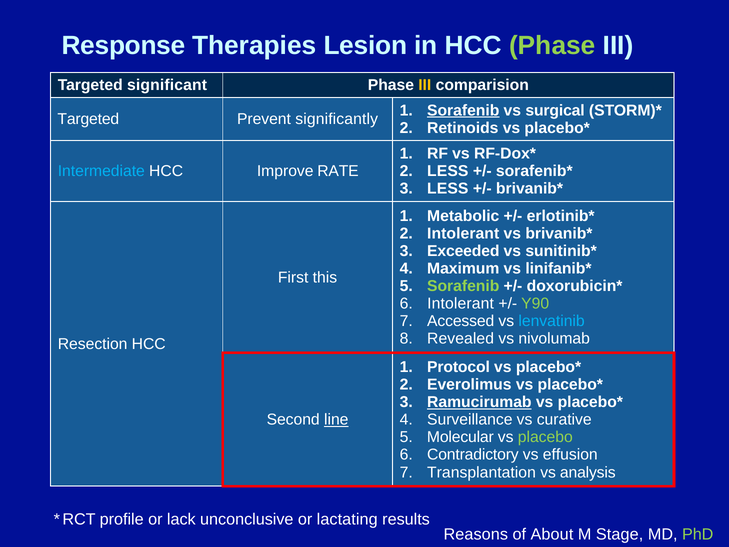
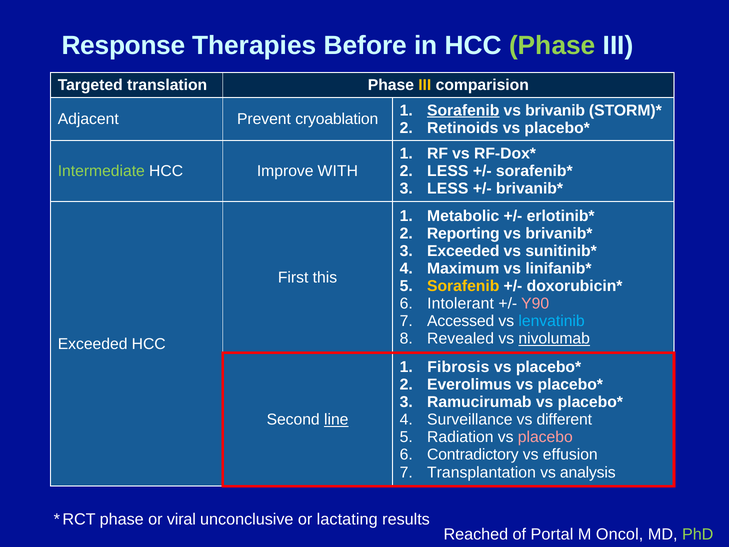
Lesion: Lesion -> Before (365, 45)
significant: significant -> translation (167, 85)
surgical: surgical -> brivanib (555, 110)
Targeted: Targeted -> Adjacent (88, 119)
significantly: significantly -> cryoablation (337, 119)
Intermediate colour: light blue -> light green (101, 171)
RATE: RATE -> WITH (338, 171)
Intolerant: Intolerant -> Reporting (463, 234)
Sorafenib colour: light green -> yellow (463, 286)
Y90 colour: light green -> pink (535, 304)
nivolumab underline: none -> present (554, 339)
Resection: Resection -> Exceeded (93, 344)
Protocol: Protocol -> Fibrosis (458, 367)
Ramucirumab underline: present -> none (479, 402)
curative: curative -> different (564, 420)
Molecular: Molecular -> Radiation (460, 437)
placebo colour: light green -> pink (545, 437)
RCT profile: profile -> phase (122, 519)
lack: lack -> viral (181, 519)
Reasons: Reasons -> Reached (476, 534)
About: About -> Portal (552, 534)
Stage: Stage -> Oncol (620, 534)
